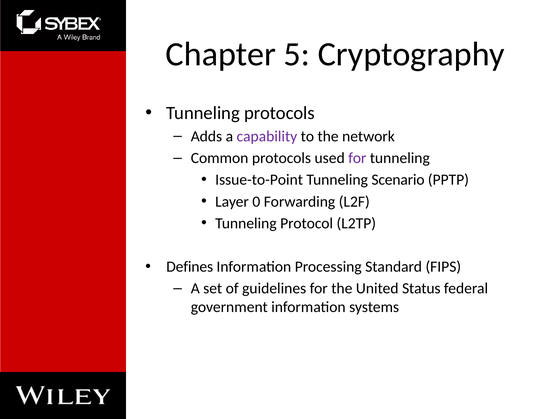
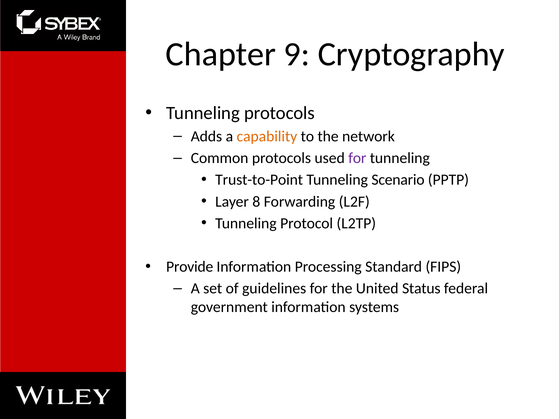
5: 5 -> 9 (297, 54)
capability colour: purple -> orange (267, 136)
Issue-to-Point: Issue-to-Point -> Trust-to-Point (259, 180)
0: 0 -> 8 (256, 202)
Defines: Defines -> Provide (190, 267)
